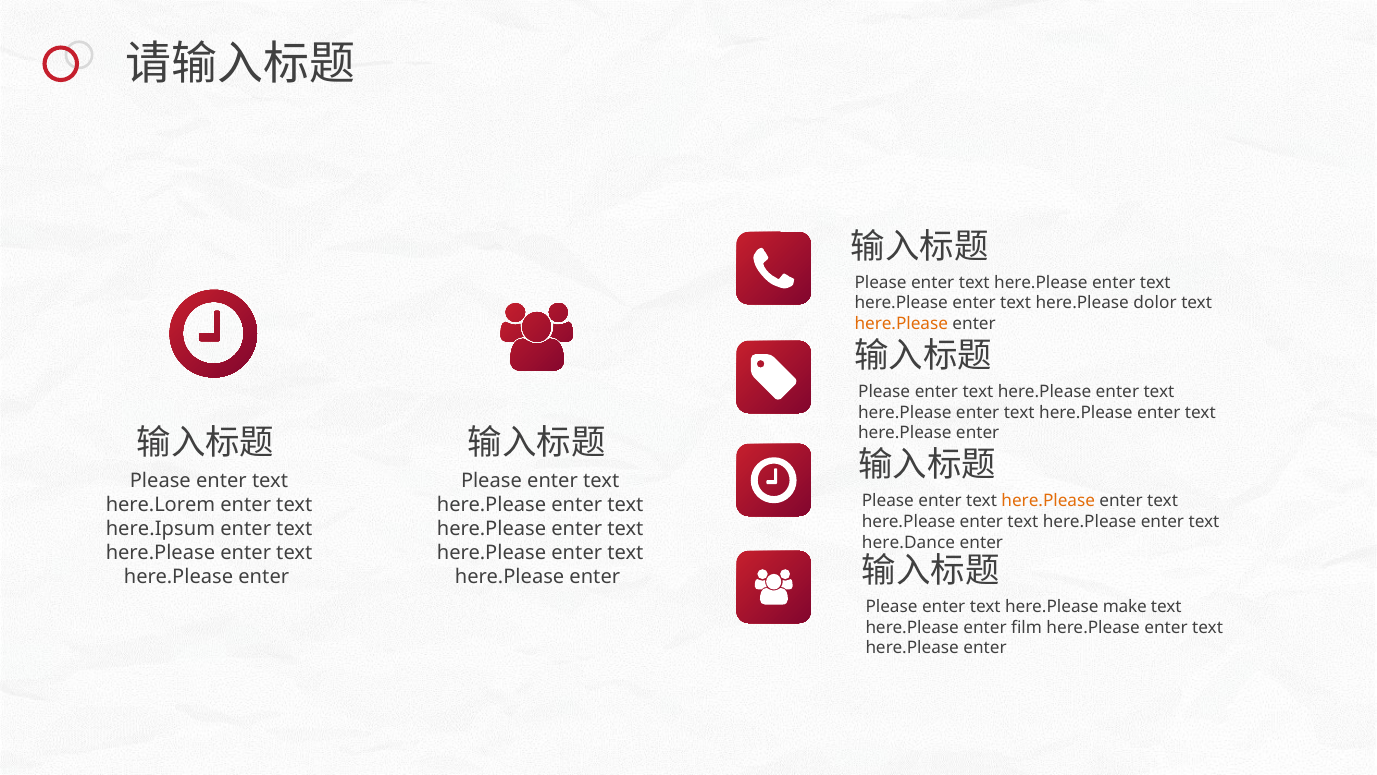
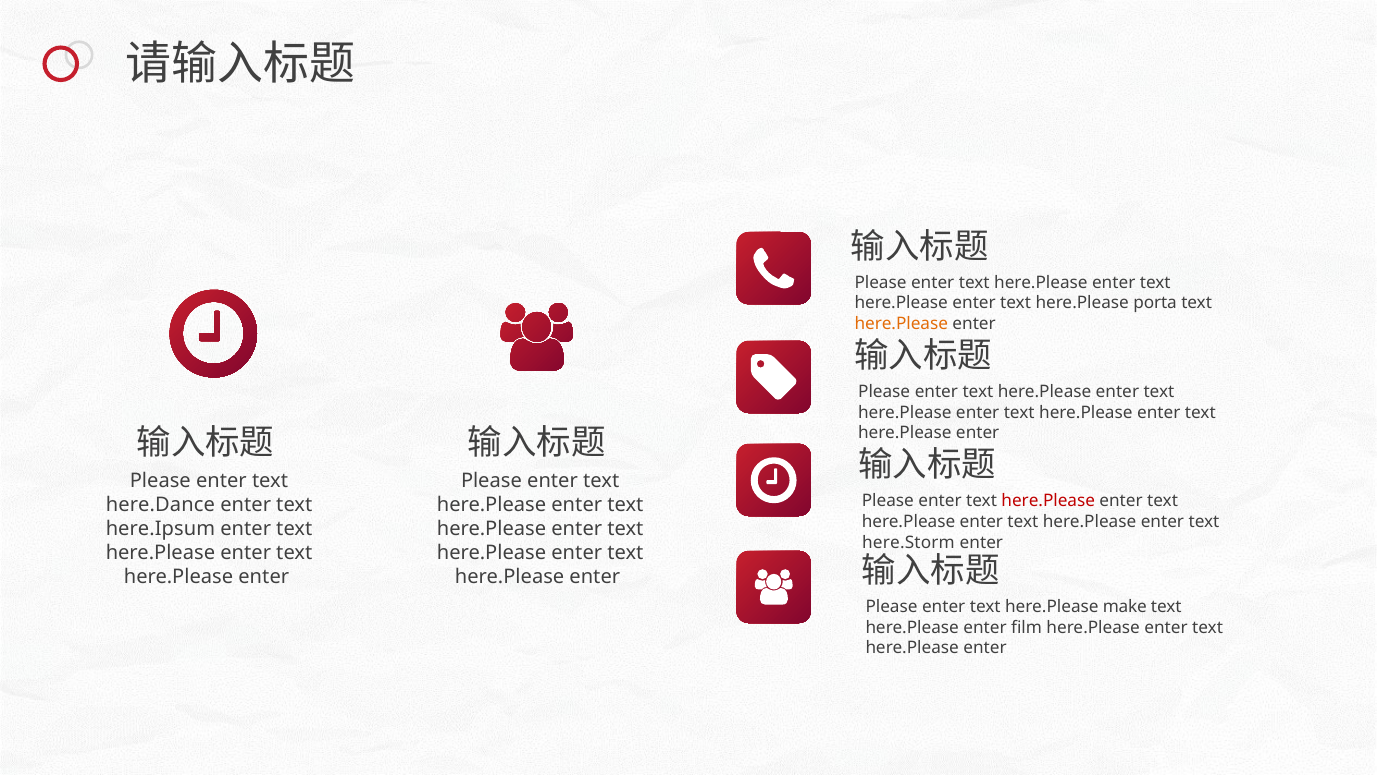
dolor: dolor -> porta (1155, 303)
here.Please colour: orange -> red (1048, 501)
here.Lorem: here.Lorem -> here.Dance (160, 504)
here.Dance: here.Dance -> here.Storm (908, 542)
